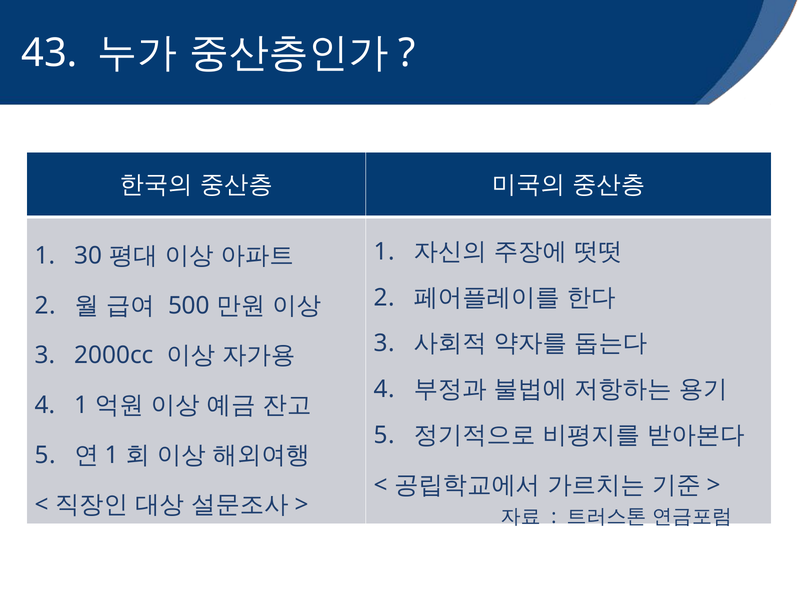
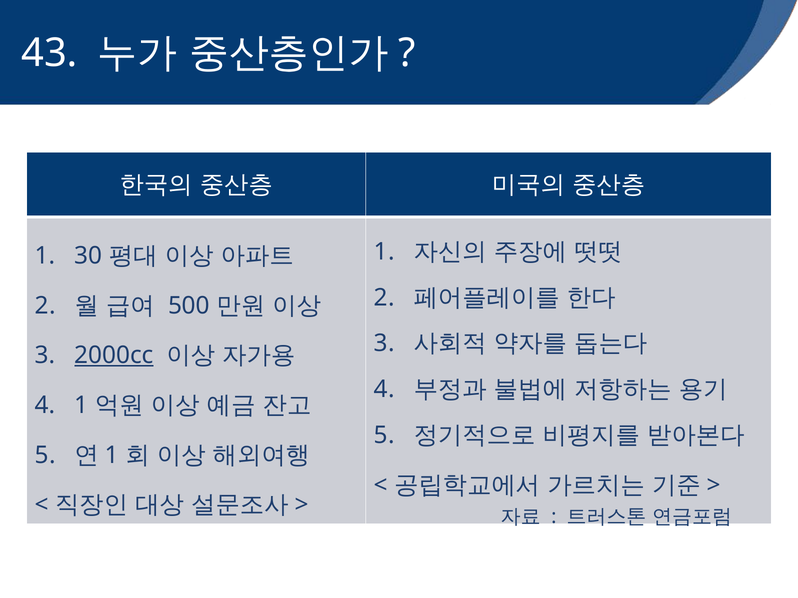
2000cc underline: none -> present (114, 356)
